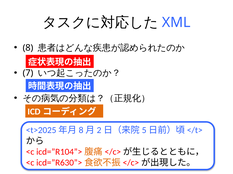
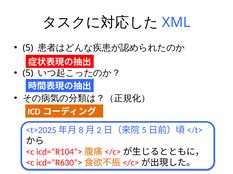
8: 8 -> 5 (28, 48)
7: 7 -> 5 (28, 73)
